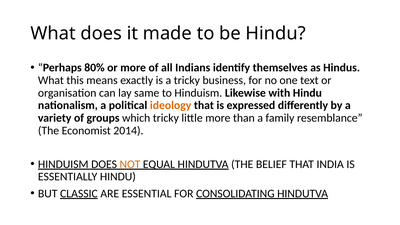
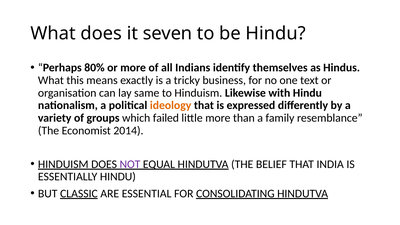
made: made -> seven (167, 34)
which tricky: tricky -> failed (166, 118)
NOT colour: orange -> purple (130, 164)
